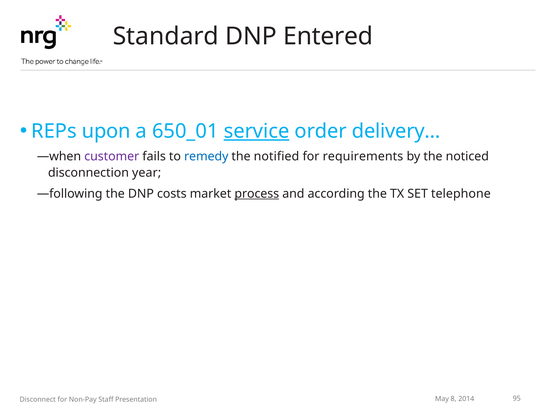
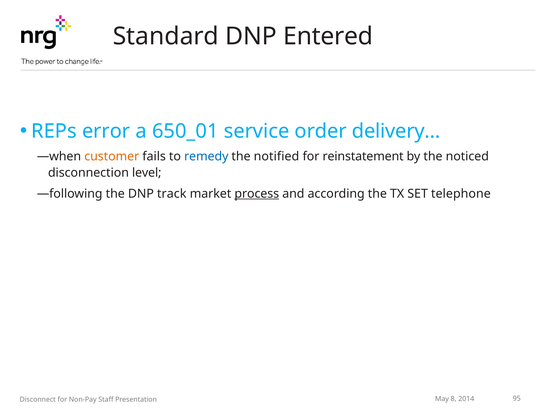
upon: upon -> error (106, 131)
service underline: present -> none (257, 131)
customer colour: purple -> orange (112, 156)
requirements: requirements -> reinstatement (363, 156)
year: year -> level (147, 173)
costs: costs -> track (172, 194)
